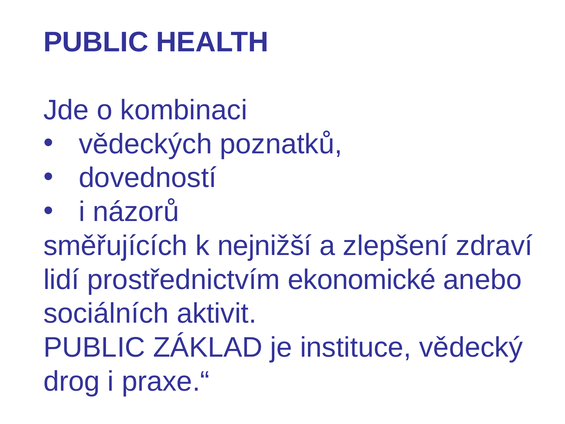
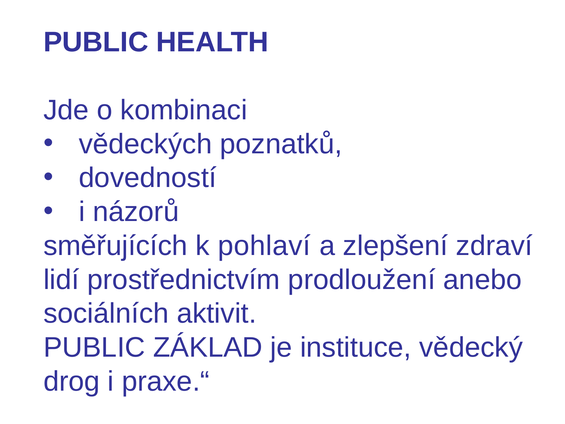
nejnižší: nejnižší -> pohlaví (264, 246)
ekonomické: ekonomické -> prodloužení (362, 280)
